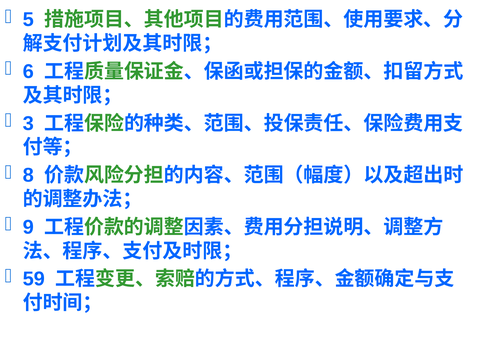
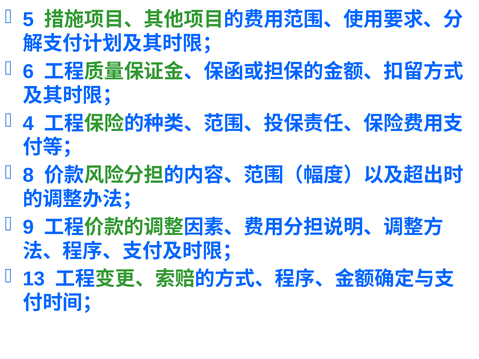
3: 3 -> 4 (28, 124)
59: 59 -> 13 (34, 279)
